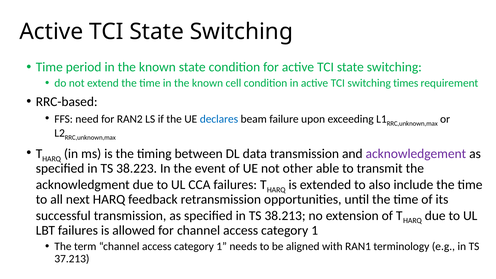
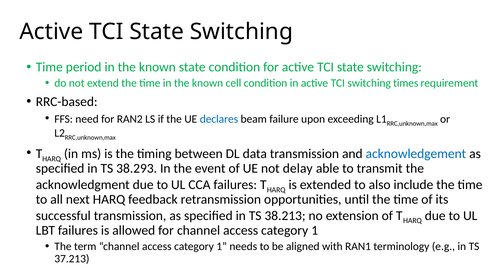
acknowledgement colour: purple -> blue (416, 154)
38.223: 38.223 -> 38.293 (137, 169)
other: other -> delay (298, 169)
